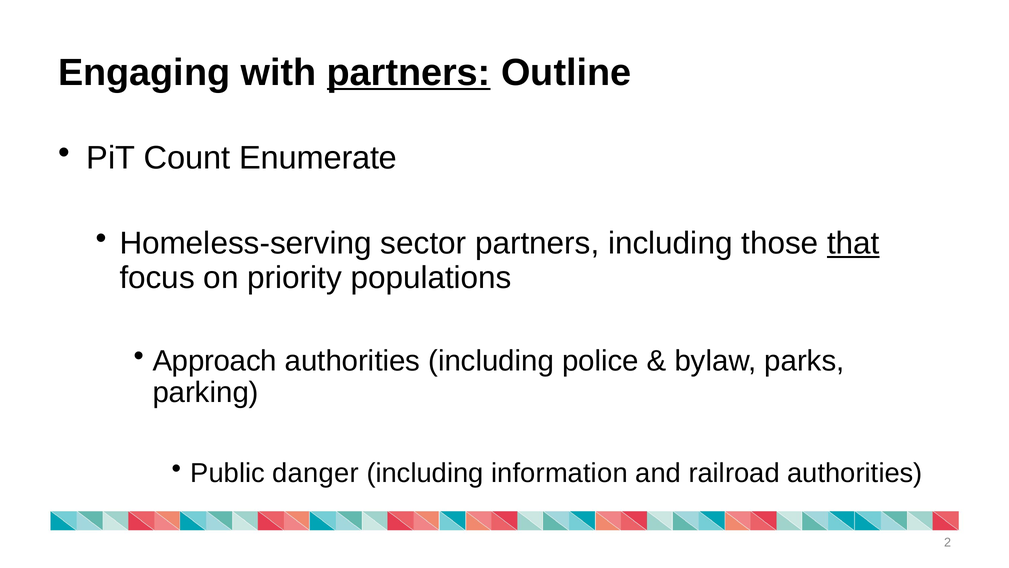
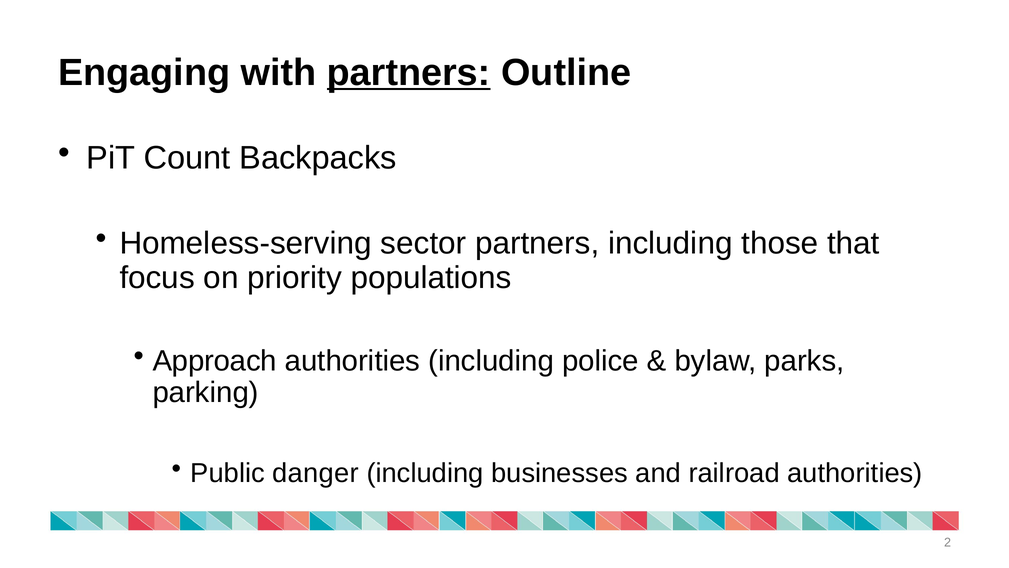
Enumerate: Enumerate -> Backpacks (318, 158)
that underline: present -> none (853, 243)
information: information -> businesses (560, 473)
